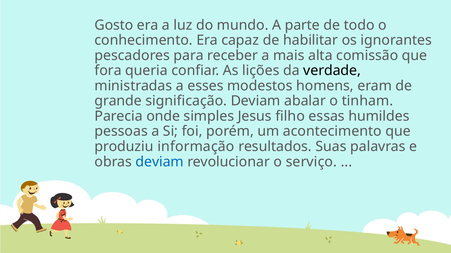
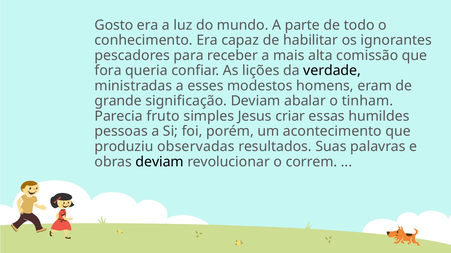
onde: onde -> fruto (163, 116)
filho: filho -> criar (290, 116)
informação: informação -> observadas (196, 147)
deviam colour: blue -> black (160, 162)
serviço: serviço -> correm (312, 162)
